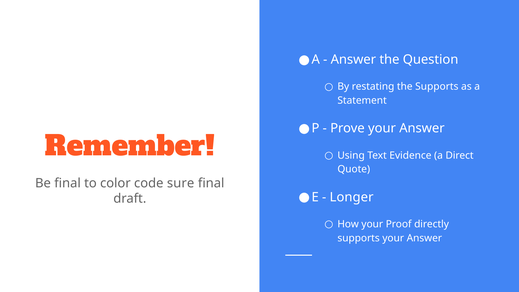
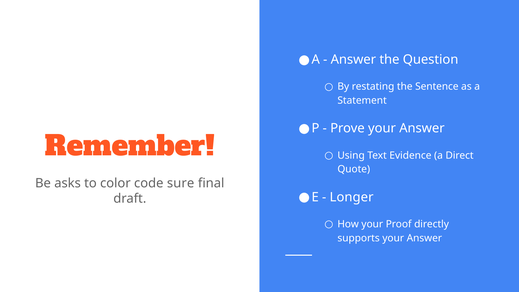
the Supports: Supports -> Sentence (437, 87)
Be final: final -> asks (68, 183)
